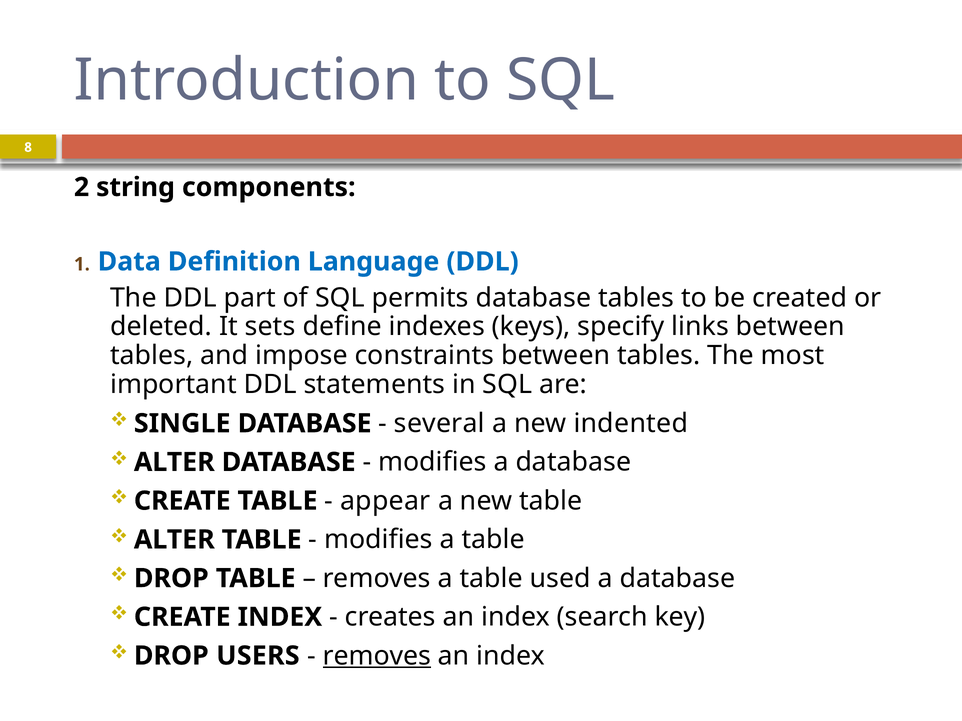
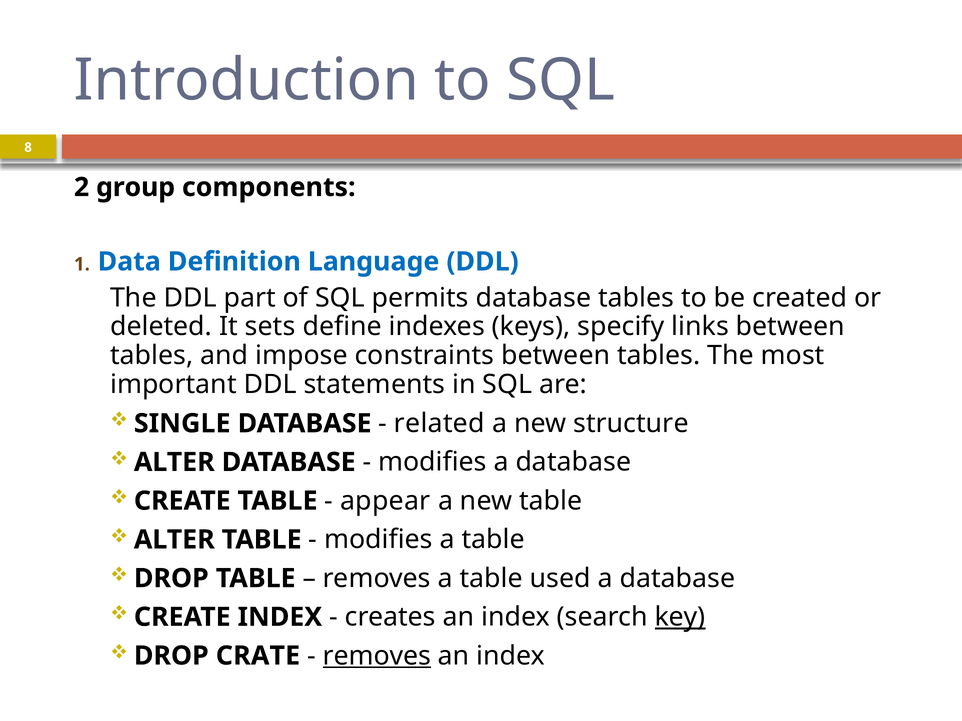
string: string -> group (136, 187)
several: several -> related (439, 424)
indented: indented -> structure (631, 424)
key underline: none -> present (680, 617)
USERS: USERS -> CRATE (258, 656)
